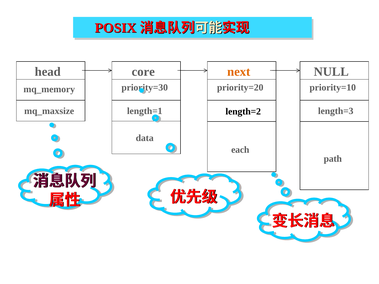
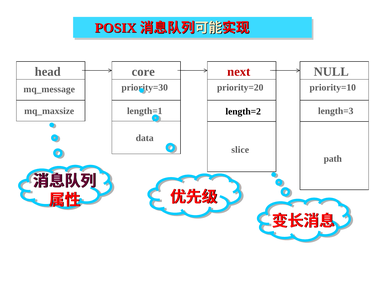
next colour: orange -> red (239, 72)
mq_memory: mq_memory -> mq_message (49, 89)
each: each -> slice (240, 150)
